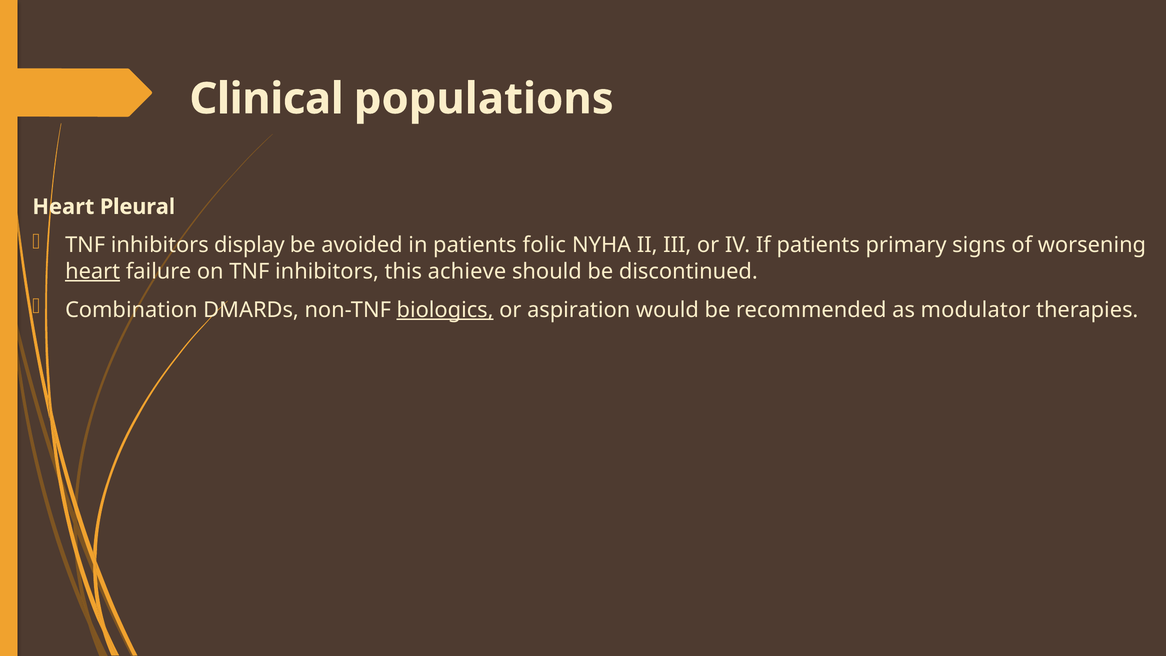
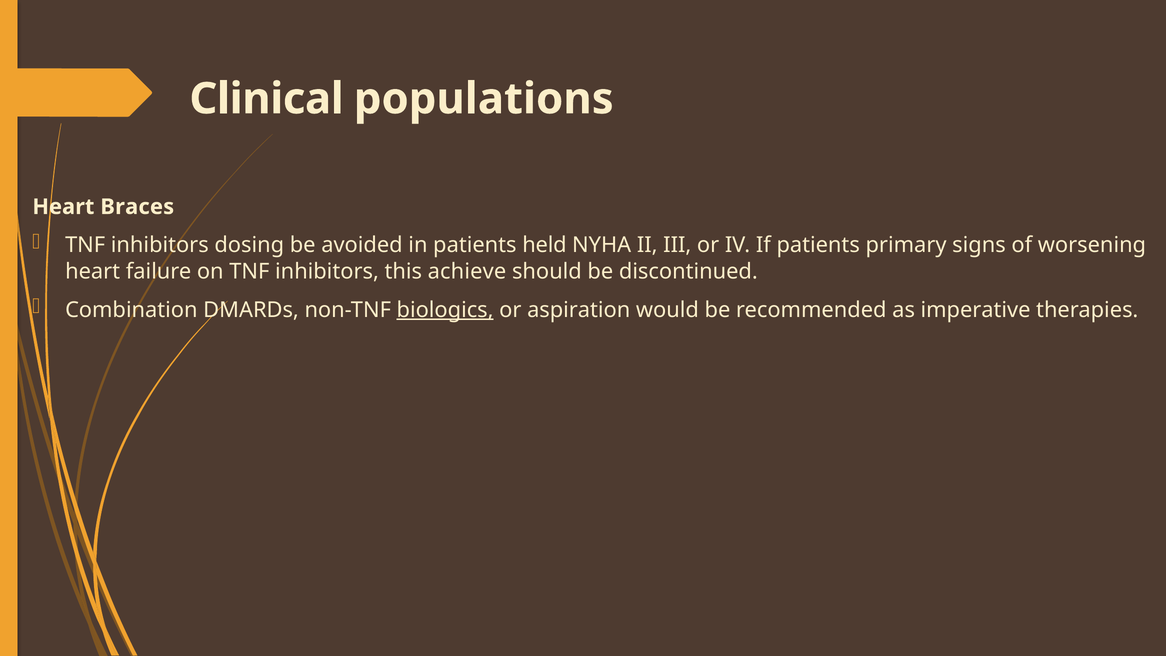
Pleural: Pleural -> Braces (137, 207)
display: display -> dosing (249, 245)
folic: folic -> held (544, 245)
heart underline: present -> none (93, 271)
modulator: modulator -> imperative (976, 310)
